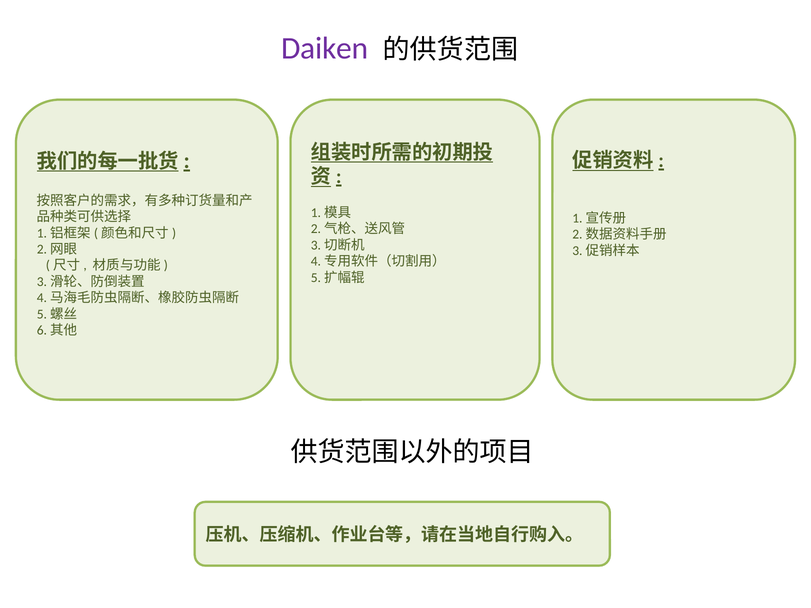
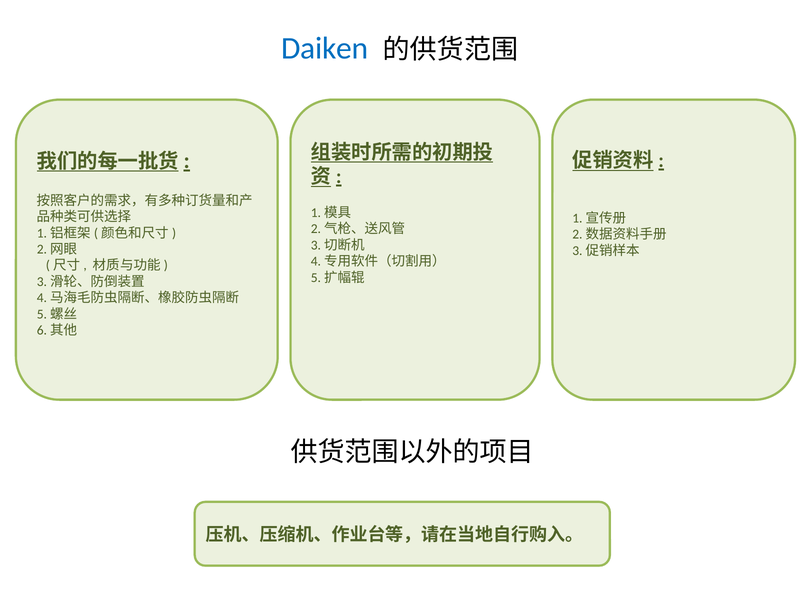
Daiken colour: purple -> blue (325, 48)
